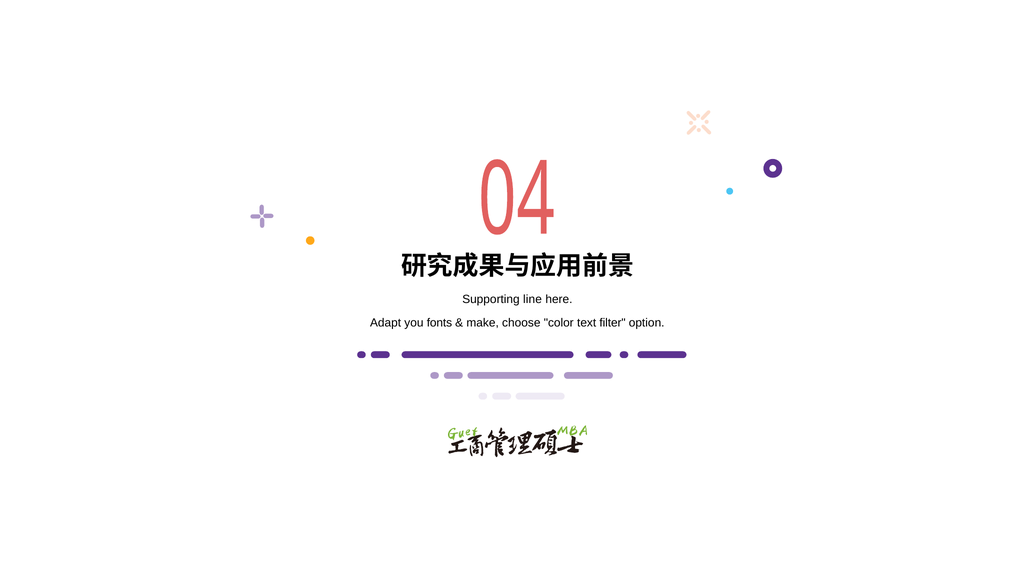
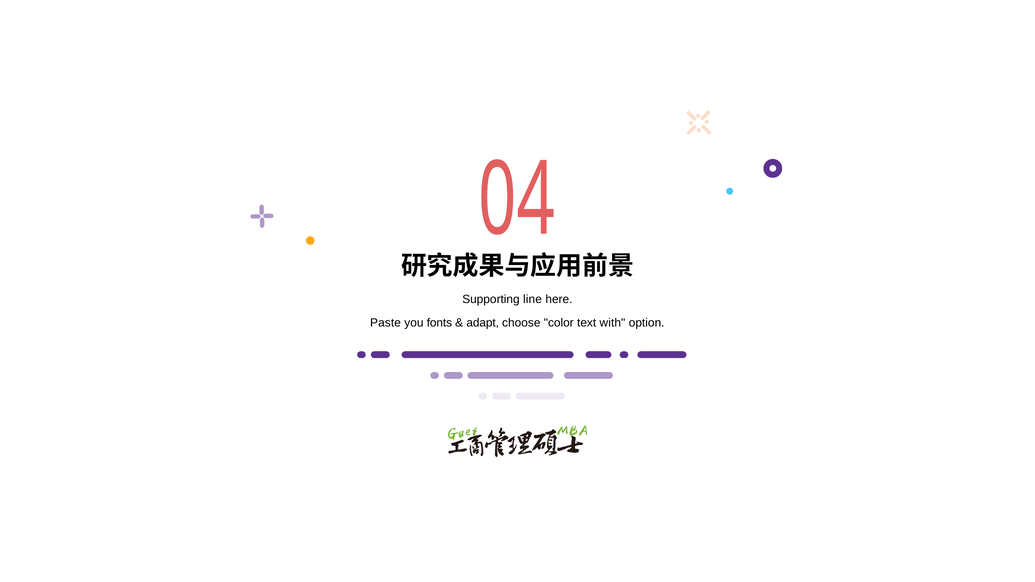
Adapt: Adapt -> Paste (386, 323)
make: make -> adapt (483, 323)
filter: filter -> with (612, 323)
